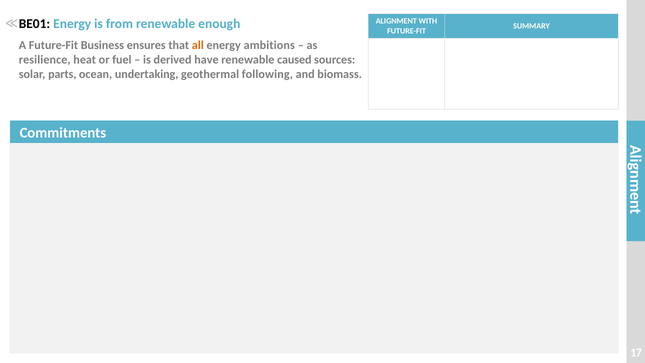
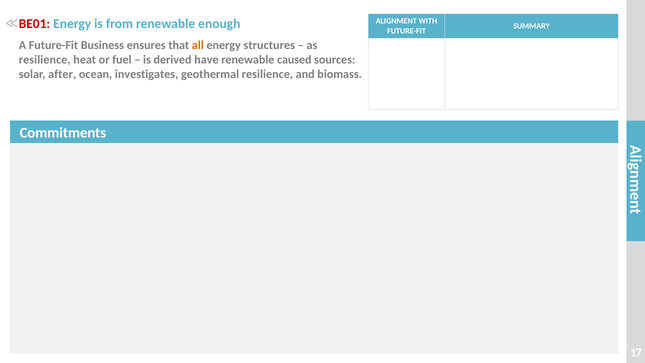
BE01 colour: black -> red (34, 24)
ambitions: ambitions -> structures (269, 45)
parts: parts -> after (62, 74)
undertaking: undertaking -> investigates (147, 74)
geothermal following: following -> resilience (267, 74)
